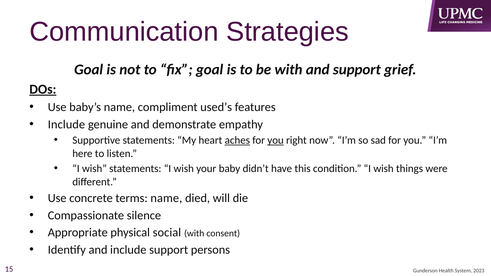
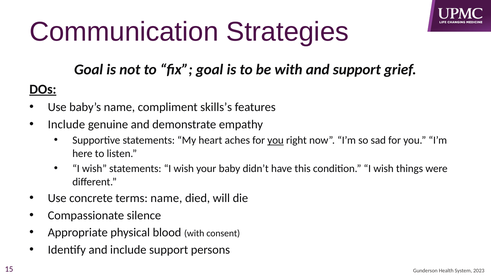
used’s: used’s -> skills’s (216, 107)
aches underline: present -> none (237, 140)
social: social -> blood (167, 233)
